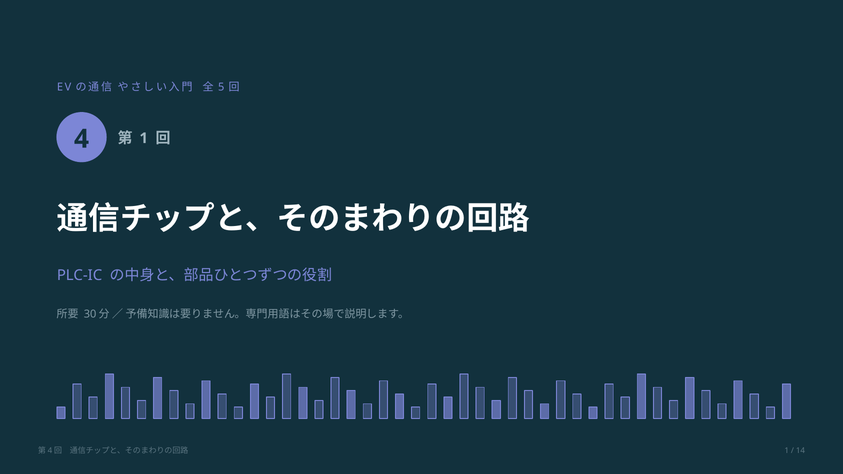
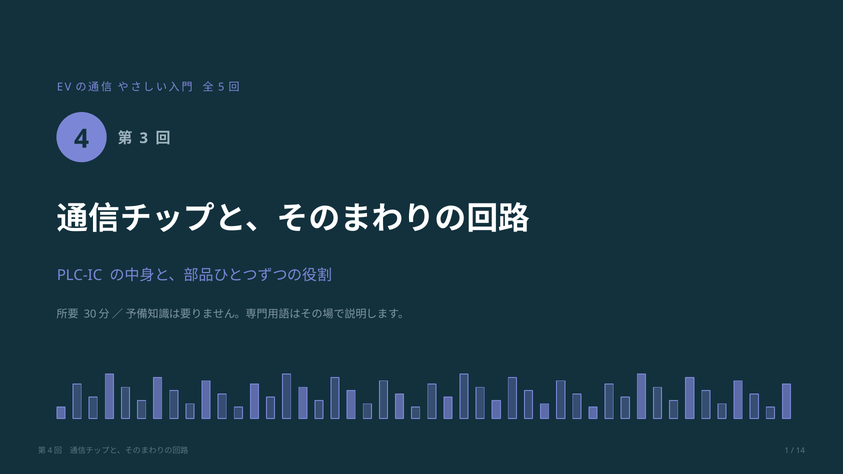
1: 1 -> 3 (144, 138)
